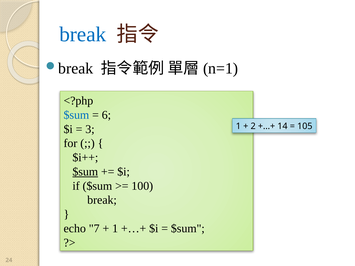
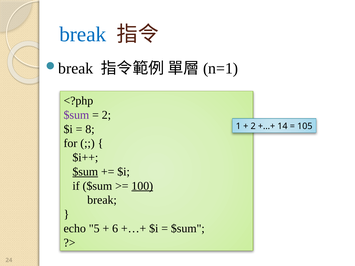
$sum colour: blue -> purple (76, 115)
6: 6 -> 2 (106, 115)
3: 3 -> 8 (90, 129)
100 underline: none -> present (142, 186)
7: 7 -> 5 (94, 229)
1: 1 -> 6 (115, 229)
